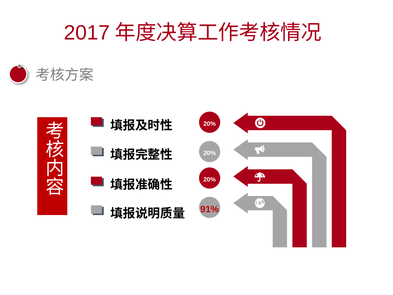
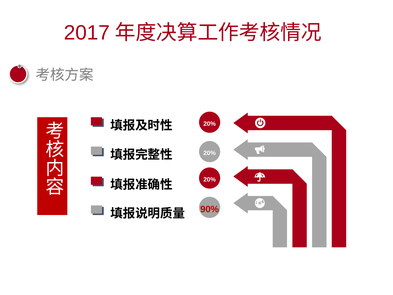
91%: 91% -> 90% (210, 209)
